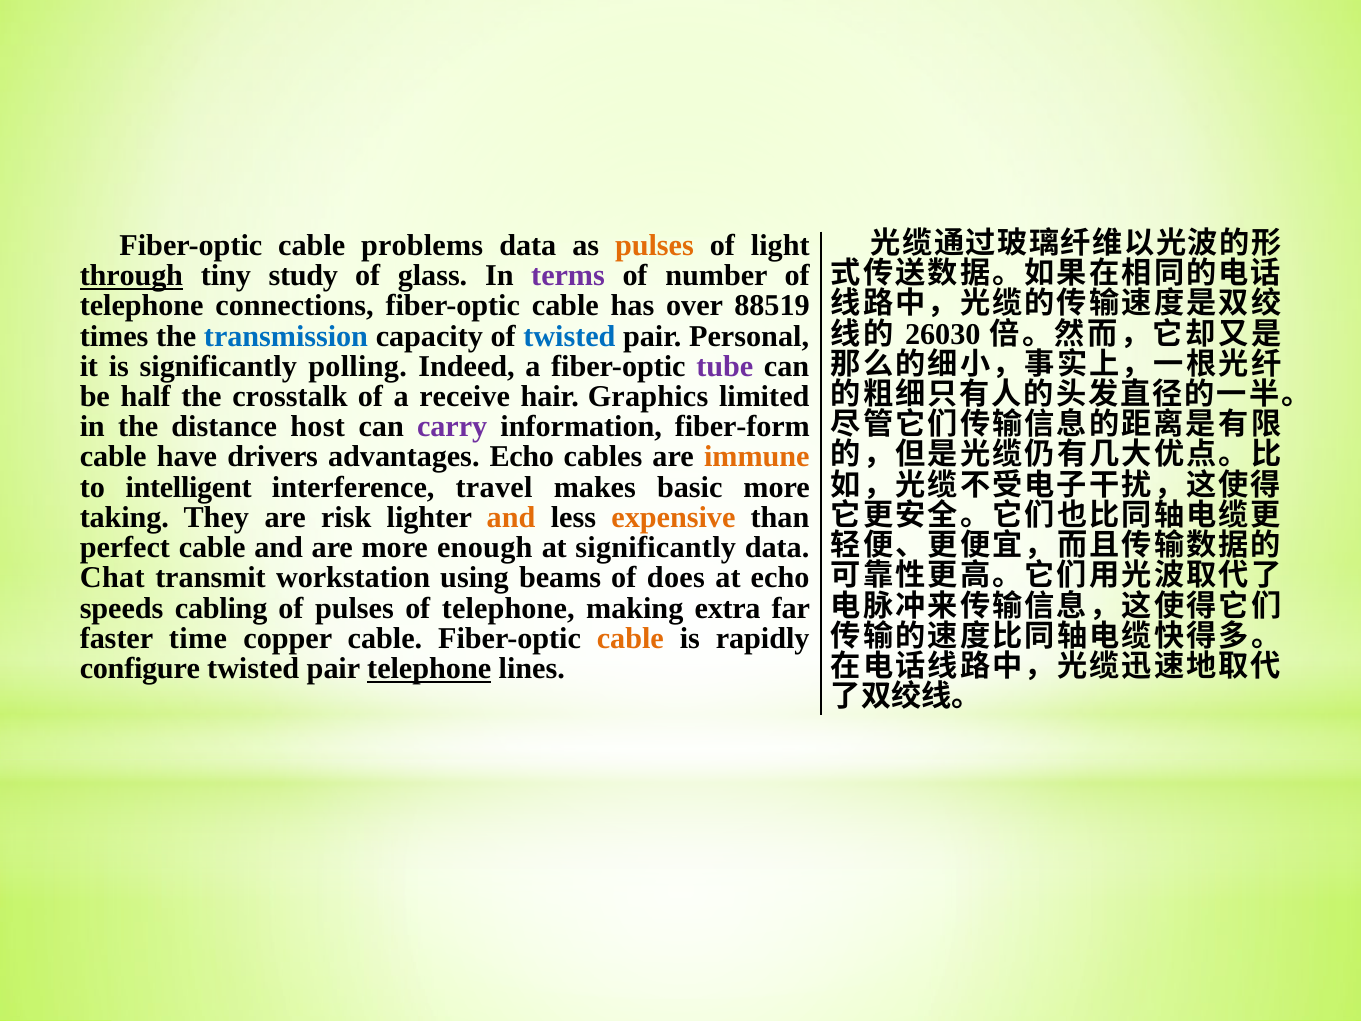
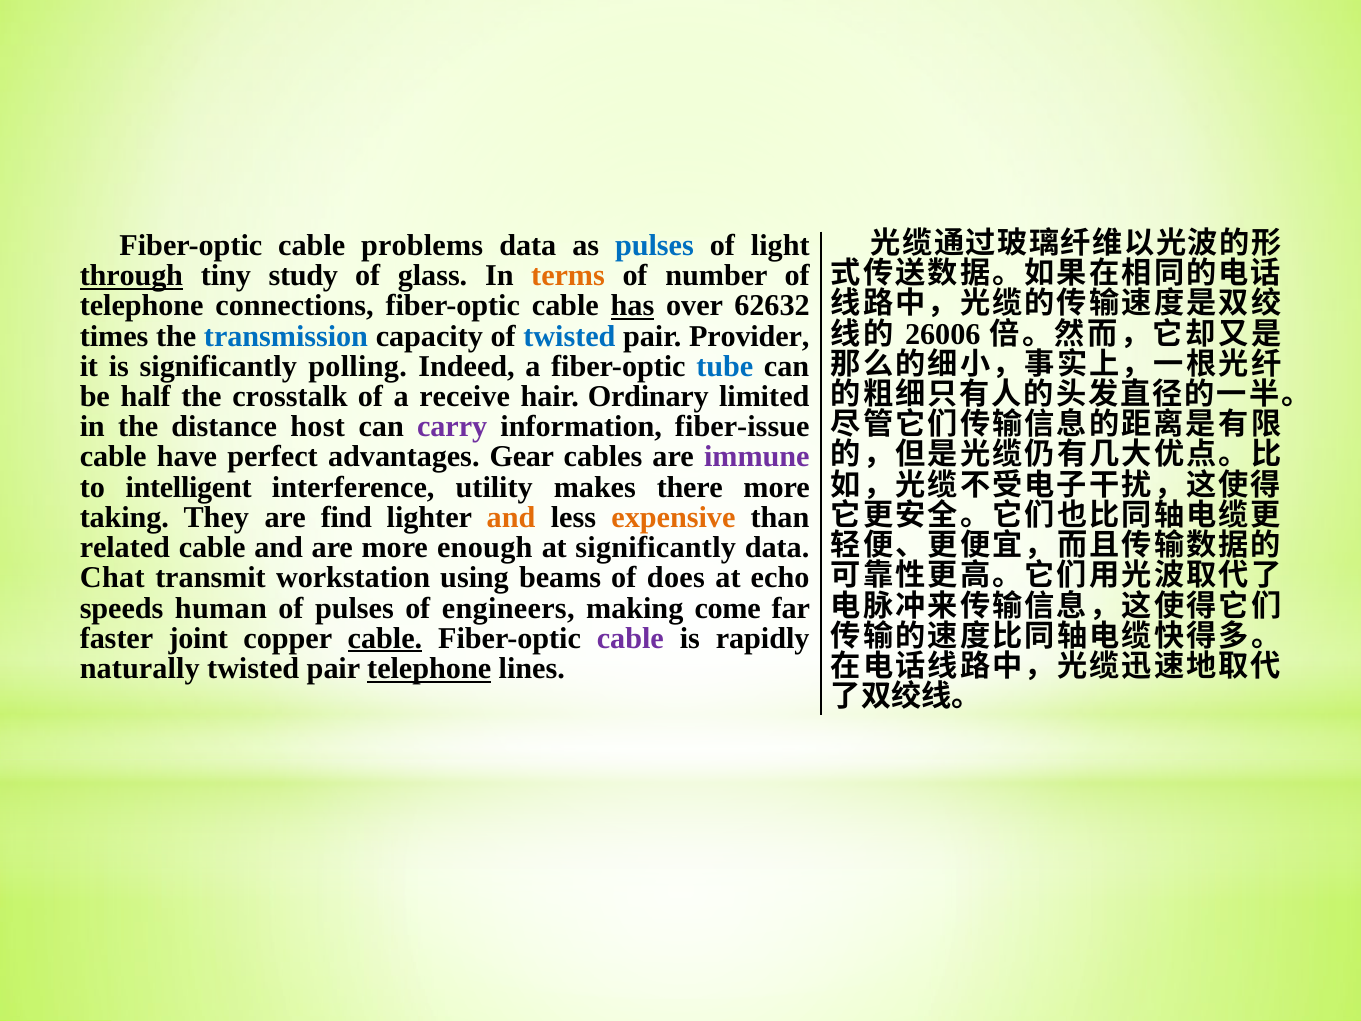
pulses colour: orange -> blue (654, 245)
terms colour: purple -> orange (568, 276)
has underline: none -> present (632, 306)
88519: 88519 -> 62632 (772, 306)
Personal: Personal -> Provider (749, 336)
26030: 26030 -> 26006 (943, 334)
tube colour: purple -> blue (725, 366)
Graphics: Graphics -> Ordinary (648, 396)
fiber-form: fiber-form -> fiber-issue (742, 427)
drivers: drivers -> perfect (273, 457)
advantages Echo: Echo -> Gear (522, 457)
immune colour: orange -> purple (757, 457)
travel: travel -> utility (494, 487)
basic: basic -> there (690, 487)
risk: risk -> find (346, 517)
perfect: perfect -> related (125, 548)
cabling: cabling -> human (221, 608)
pulses of telephone: telephone -> engineers (508, 608)
extra: extra -> come (728, 608)
time: time -> joint (198, 638)
cable underline: none -> present (385, 638)
cable colour: orange -> purple (630, 638)
configure: configure -> naturally (140, 668)
